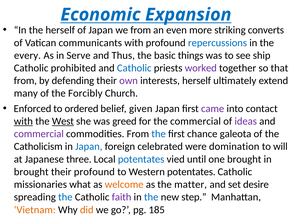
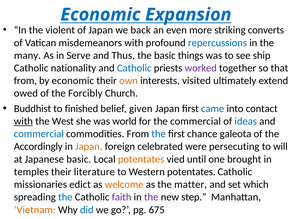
the herself: herself -> violent (60, 30)
from: from -> back (141, 30)
communicants: communicants -> misdemeanors (90, 43)
every: every -> many (27, 55)
prohibited: prohibited -> nationality (73, 68)
by defending: defending -> economic (73, 81)
own colour: purple -> orange (129, 81)
interests herself: herself -> visited (196, 81)
many: many -> owed (26, 93)
Enforced: Enforced -> Buddhist (32, 109)
ordered: ordered -> finished (82, 109)
came colour: purple -> blue (213, 109)
West underline: present -> none (63, 121)
greed: greed -> world (124, 121)
ideas colour: purple -> blue (246, 121)
commercial colour: purple -> blue (39, 134)
Catholicism: Catholicism -> Accordingly (38, 146)
Japan colour: blue -> orange (89, 146)
domination: domination -> persecuting (234, 146)
Japanese three: three -> basic (79, 159)
potentates colour: blue -> orange (141, 159)
brought: brought -> temples (31, 172)
their profound: profound -> literature (94, 172)
what: what -> edict (80, 184)
desire: desire -> which (256, 184)
the colour: blue -> purple (151, 197)
did colour: orange -> blue (87, 210)
185: 185 -> 675 (157, 210)
